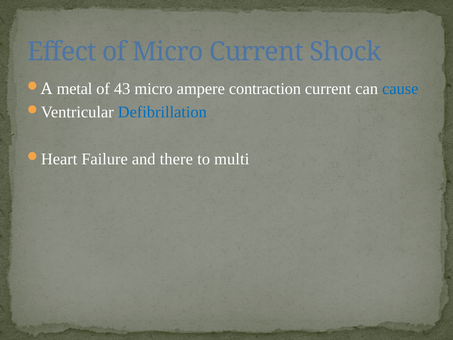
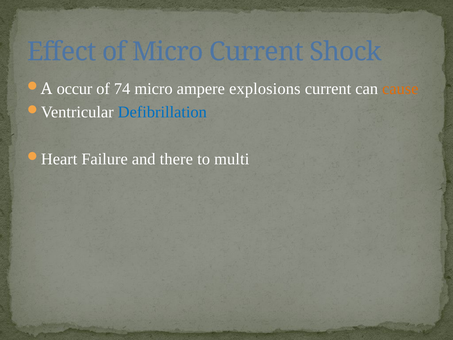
metal: metal -> occur (75, 89)
43: 43 -> 74 (122, 89)
contraction: contraction -> explosions (265, 89)
cause colour: blue -> orange (400, 89)
